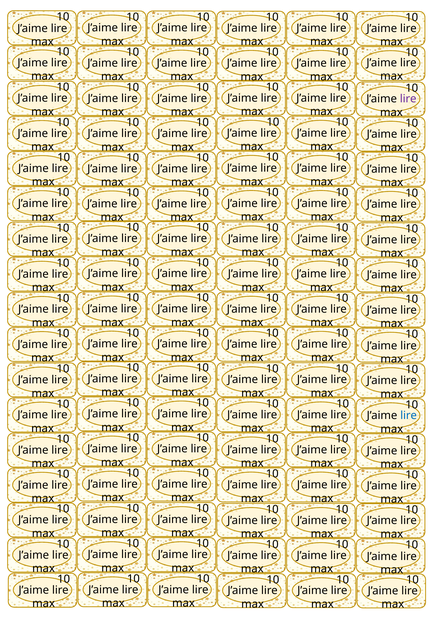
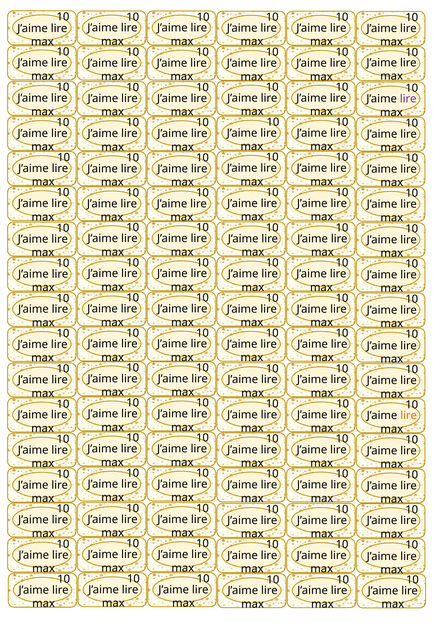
lire colour: blue -> orange (409, 416)
